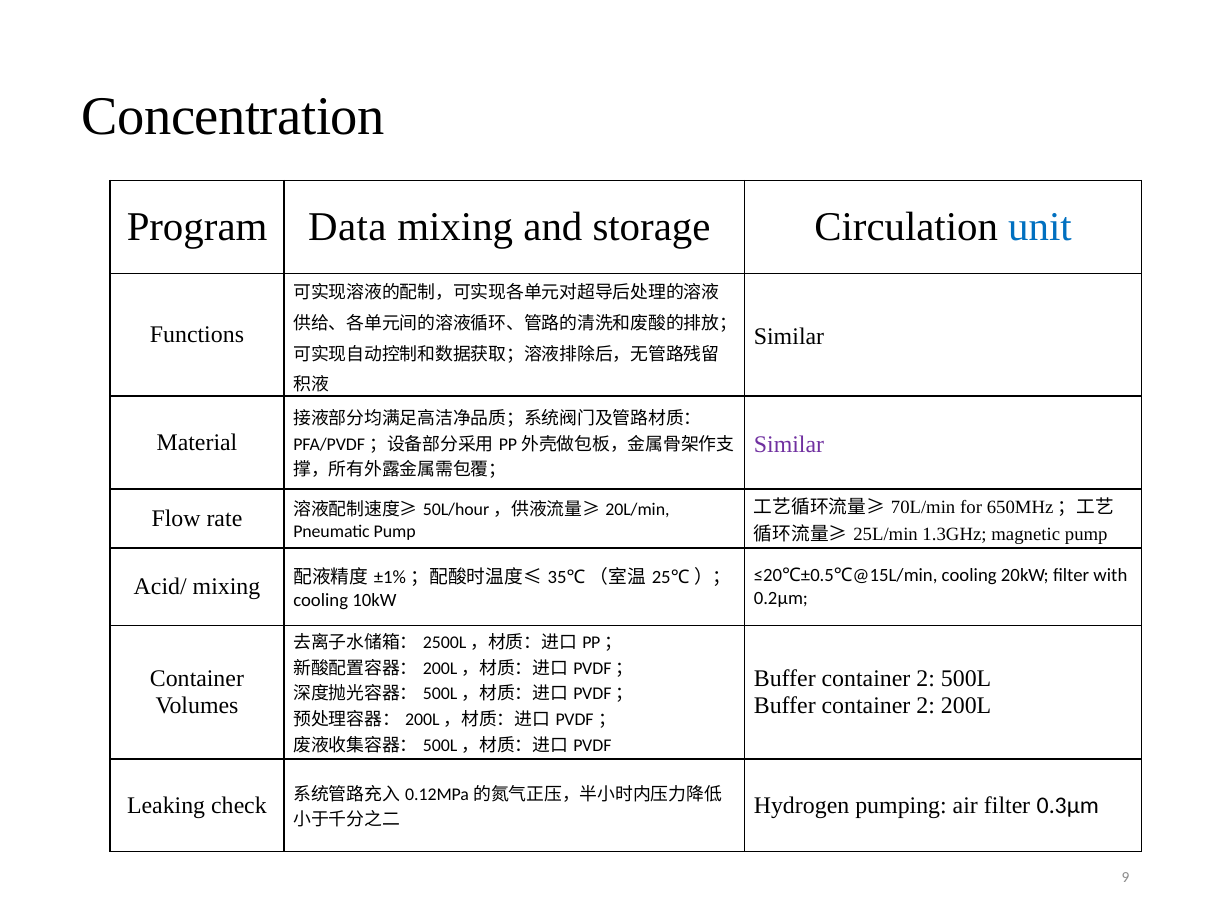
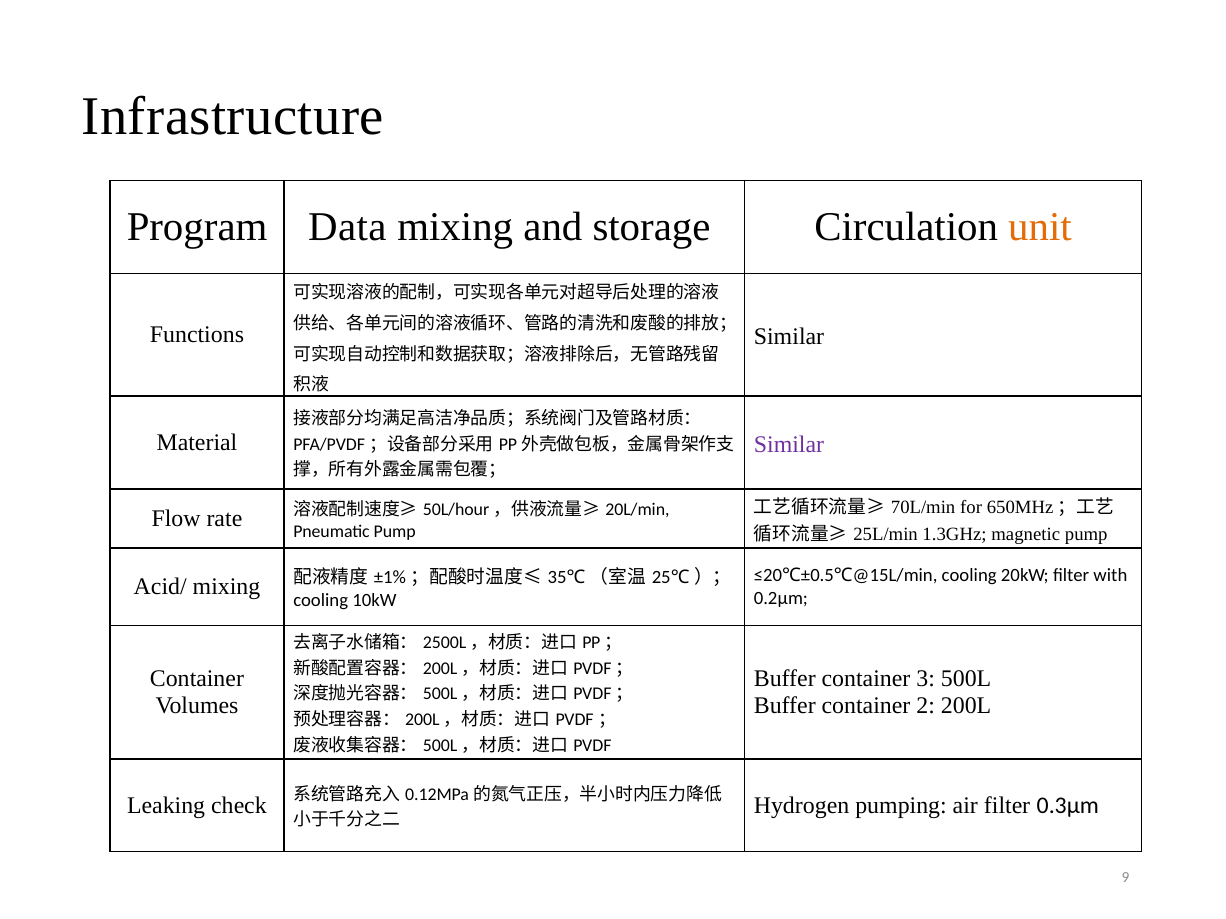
Concentration: Concentration -> Infrastructure (233, 117)
unit colour: blue -> orange (1040, 227)
2: 2 -> 3 (926, 679)
